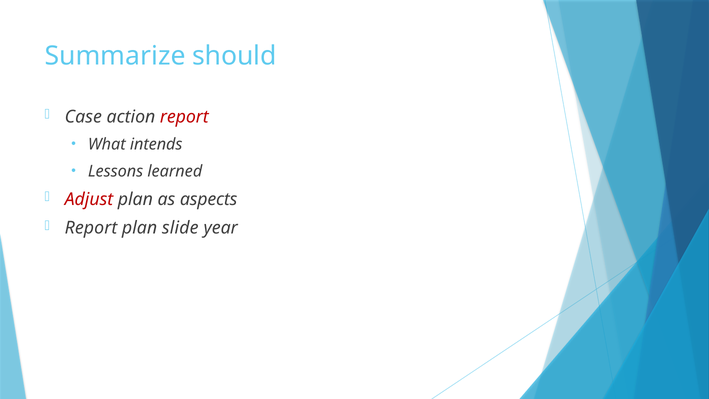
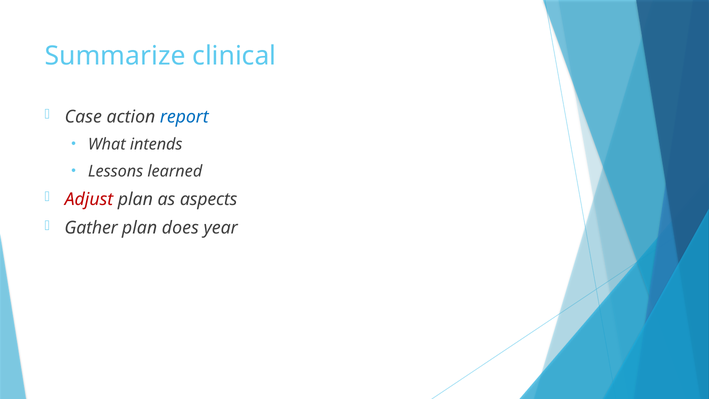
should: should -> clinical (234, 56)
report colour: red -> blue (184, 117)
Report: Report -> Gather (91, 228)
slide: slide -> does (180, 228)
